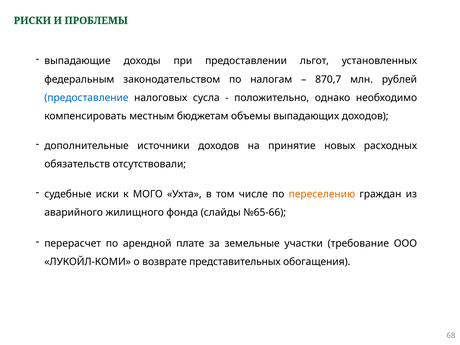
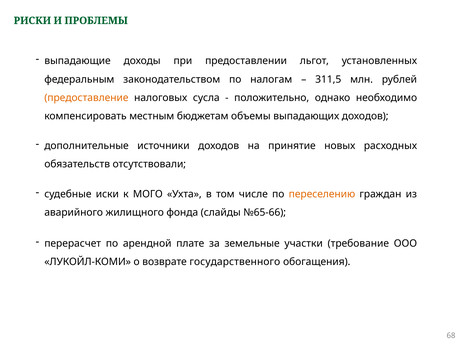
870,7: 870,7 -> 311,5 (328, 79)
предоставление colour: blue -> orange (86, 98)
представительных: представительных -> государственного (235, 262)
